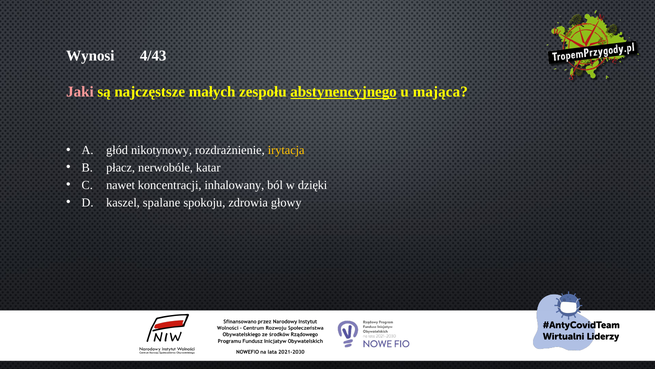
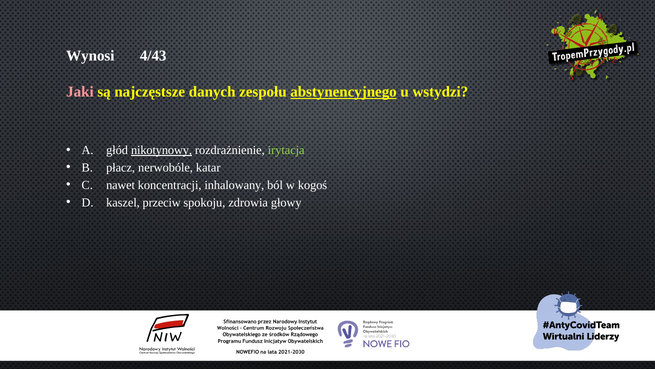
małych: małych -> danych (212, 92)
mająca: mająca -> wstydzi (440, 92)
nikotynowy underline: none -> present (162, 150)
irytacja colour: yellow -> light green (286, 150)
dzięki: dzięki -> kogoś (313, 185)
spalane: spalane -> przeciw (162, 202)
